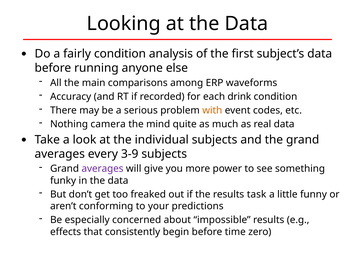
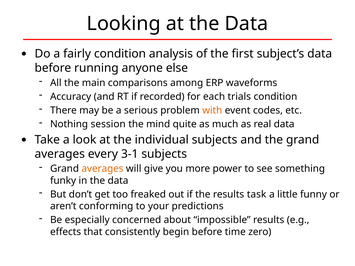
drink: drink -> trials (239, 97)
camera: camera -> session (108, 124)
3-9: 3-9 -> 3-1 (130, 154)
averages colour: purple -> orange (102, 169)
